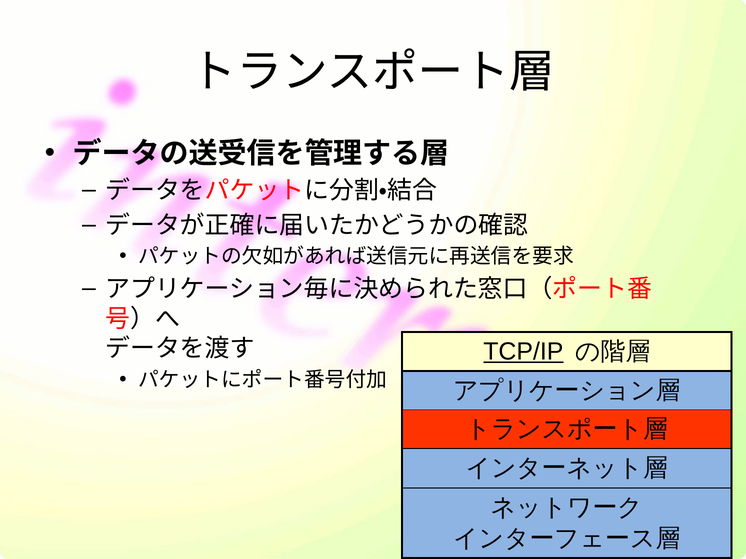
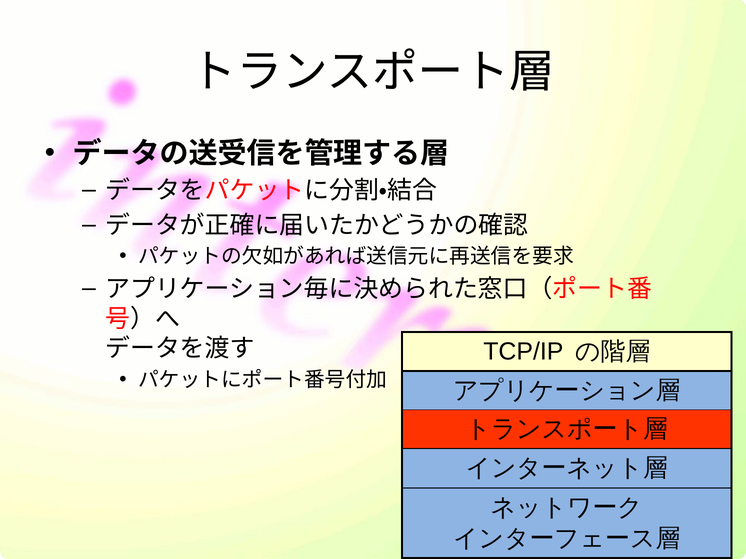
TCP/IP underline: present -> none (523, 352)
